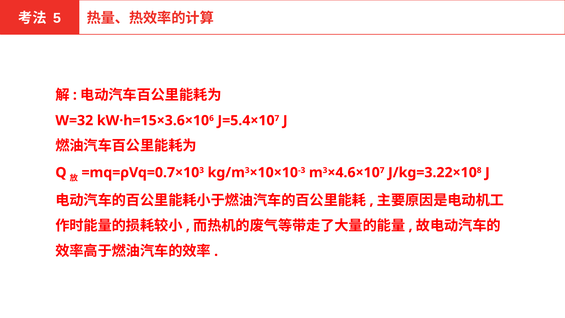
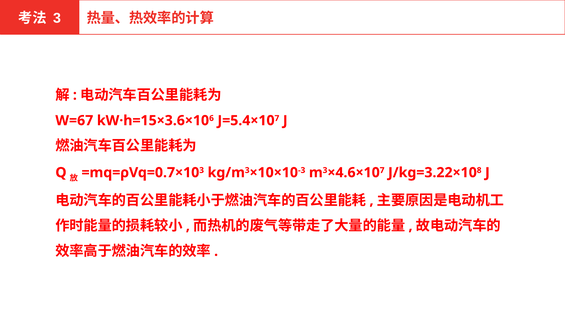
5: 5 -> 3 (57, 18)
W=32: W=32 -> W=67 (74, 120)
